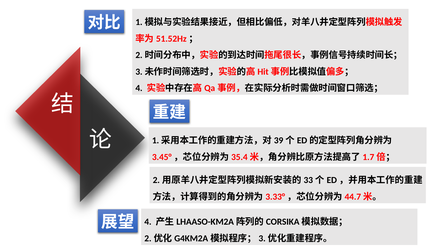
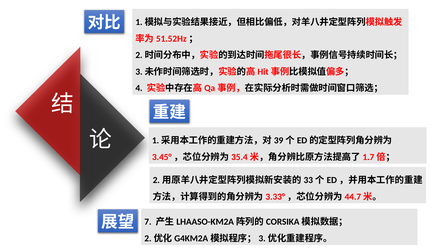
4: 4 -> 7 (148, 222)
